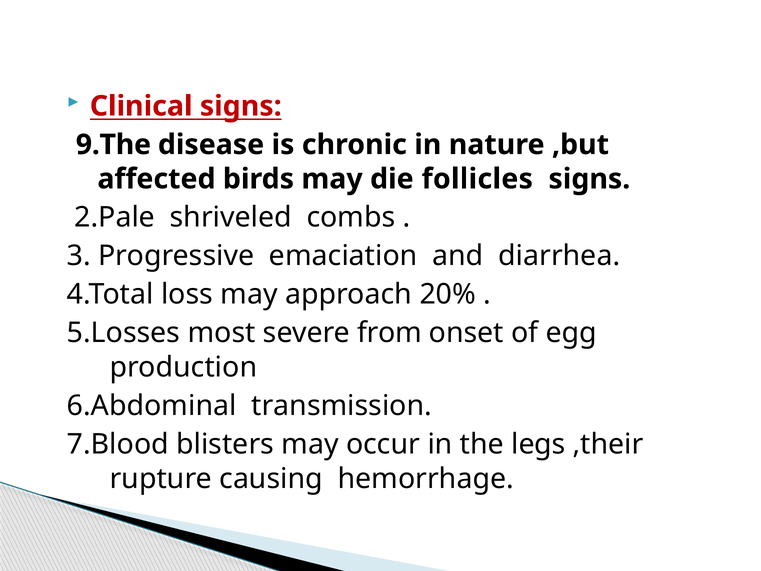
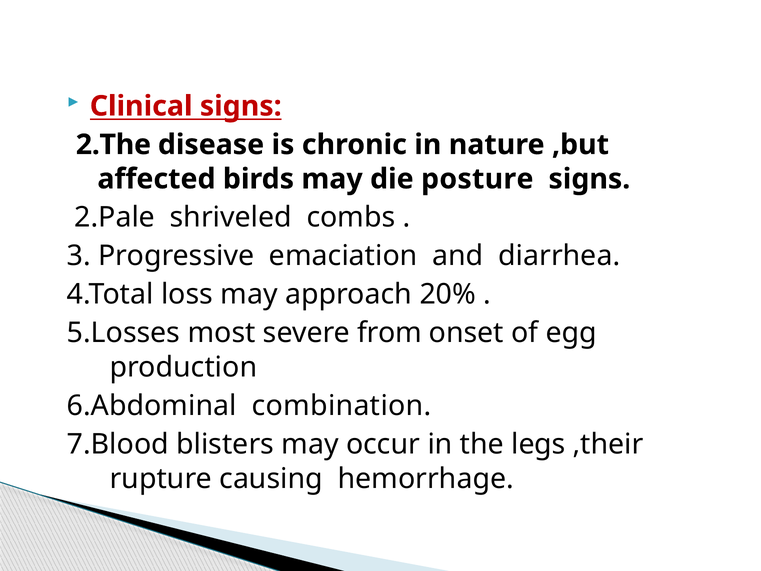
9.The: 9.The -> 2.The (113, 145)
follicles: follicles -> posture (477, 179)
transmission: transmission -> combination (341, 406)
